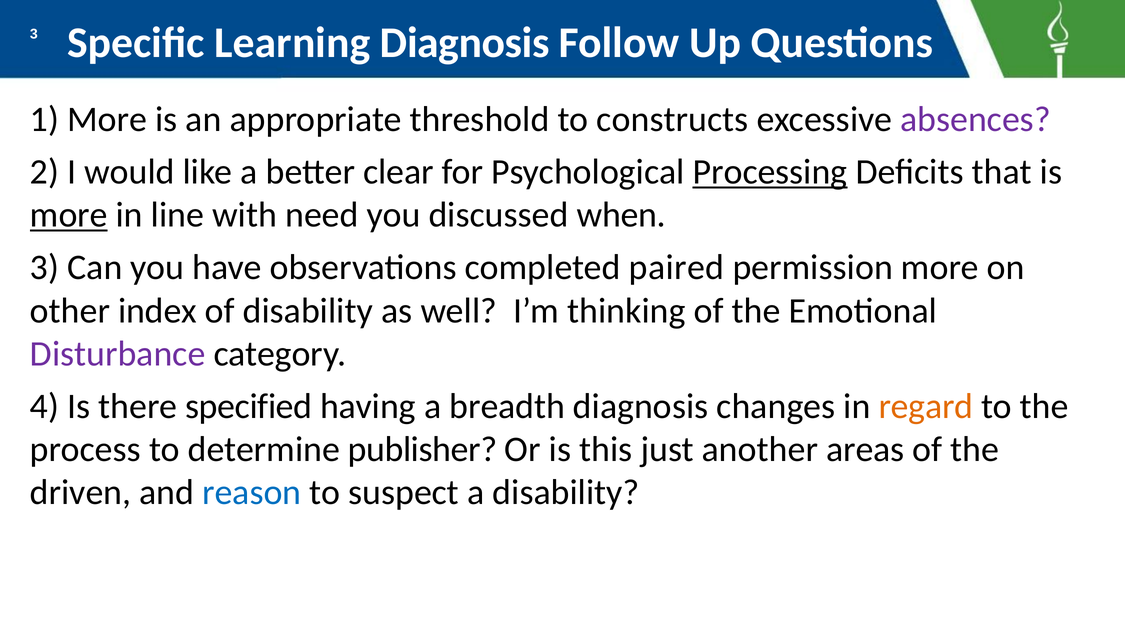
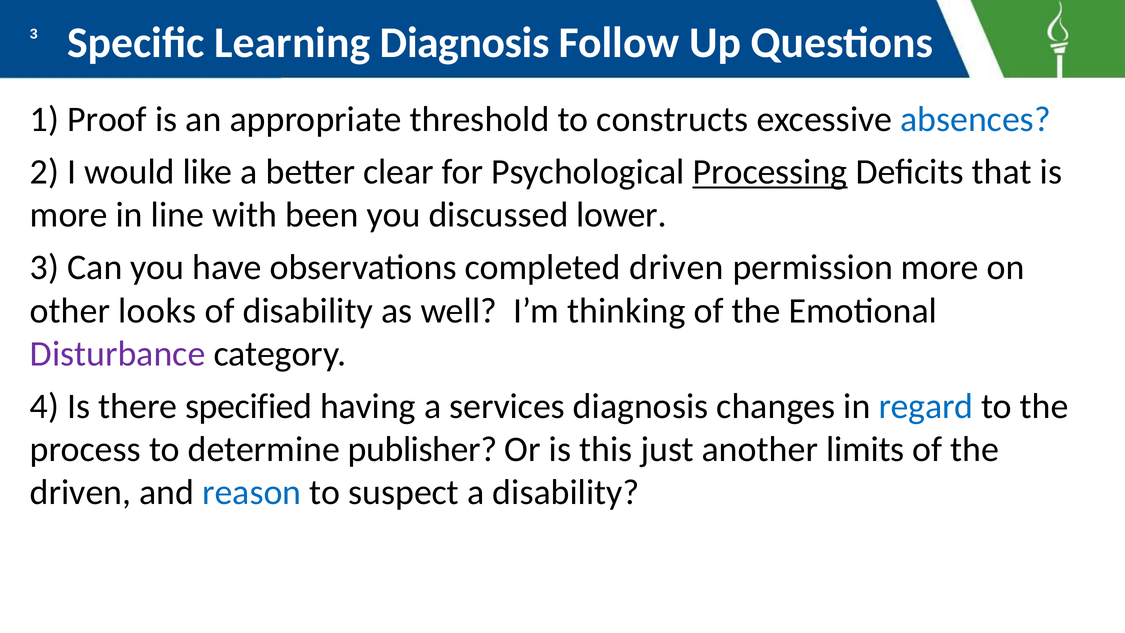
1 More: More -> Proof (107, 119)
absences colour: purple -> blue (975, 119)
more underline: present -> none (69, 215)
need: need -> been (322, 215)
when: when -> lower (621, 215)
completed paired: paired -> driven (676, 268)
index: index -> looks (157, 311)
breadth: breadth -> services (507, 406)
regard colour: orange -> blue (926, 406)
areas: areas -> limits (865, 449)
